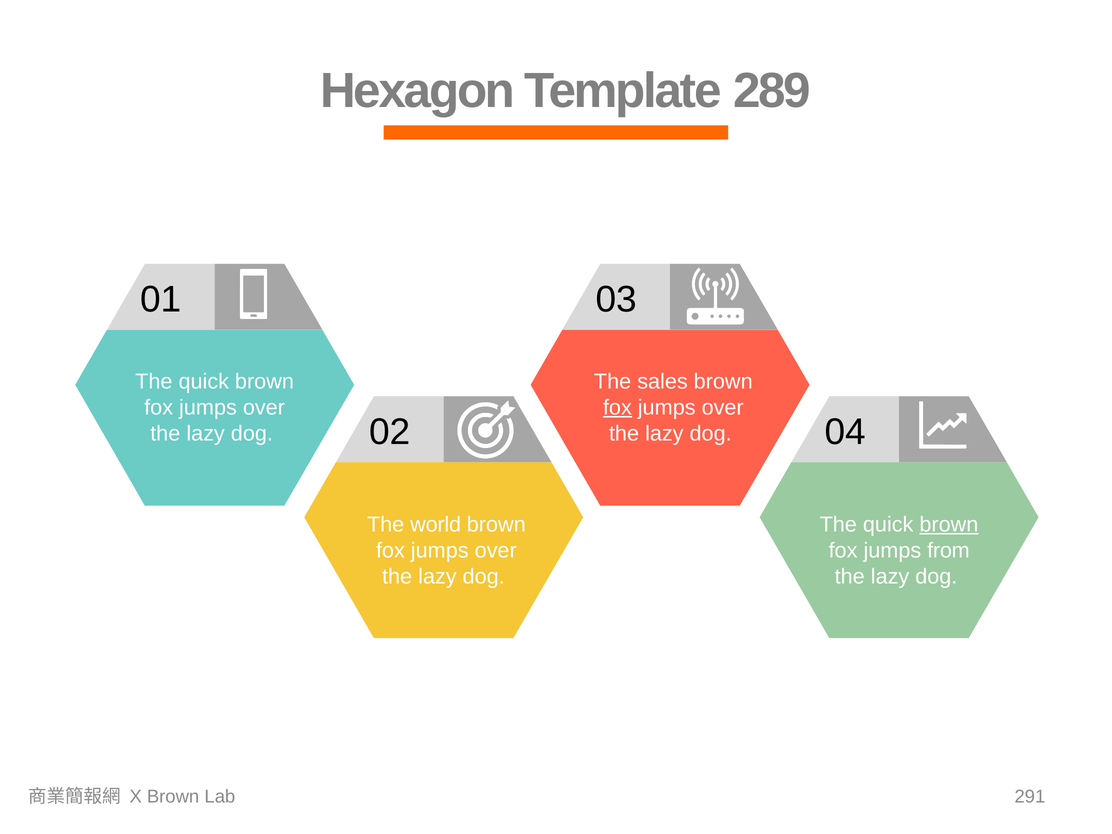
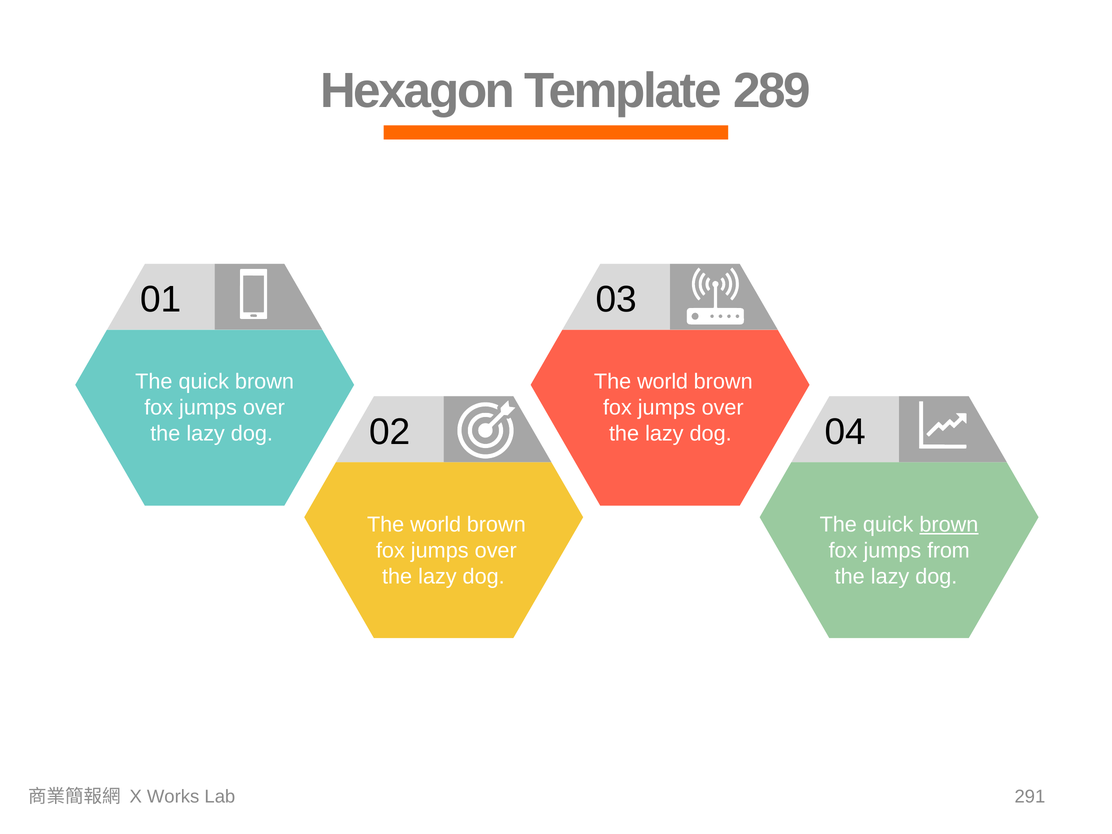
sales: sales -> world (663, 382)
fox underline: present -> none (617, 407)
X Brown: Brown -> Works (173, 796)
